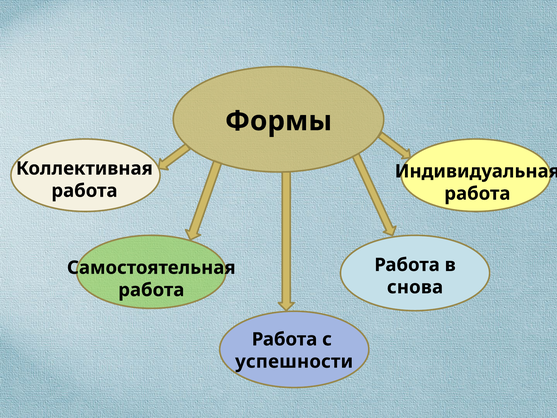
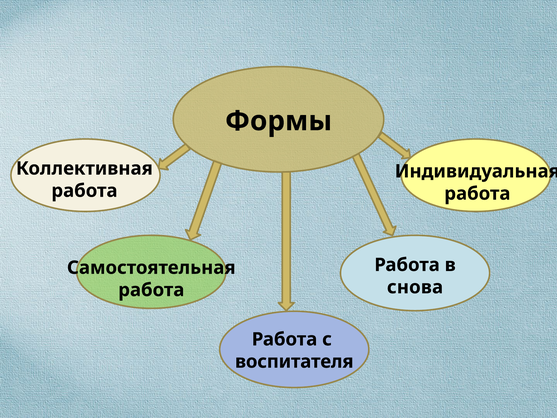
успешности: успешности -> воспитателя (294, 361)
